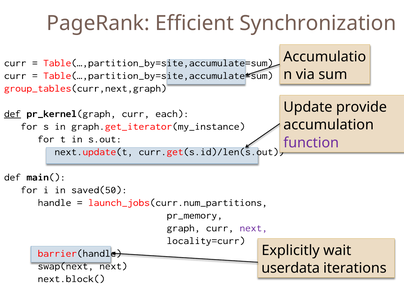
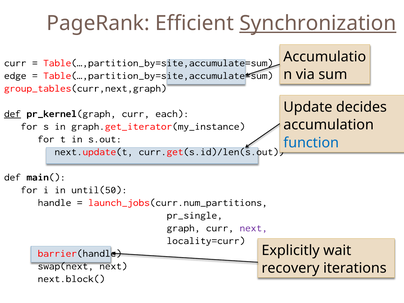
Synchronization underline: none -> present (318, 23)
curr: curr -> edge (15, 76)
provide: provide -> decides (361, 107)
function colour: purple -> blue (311, 143)
saved(50: saved(50 -> until(50 (99, 190)
pr_memory: pr_memory -> pr_single (195, 215)
userdata: userdata -> recovery (291, 268)
